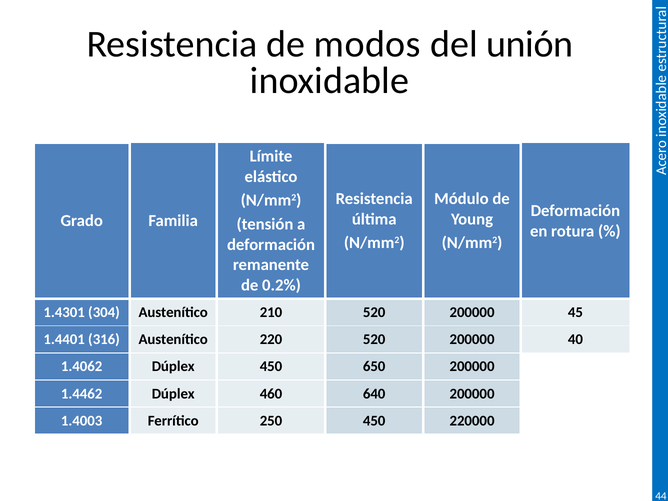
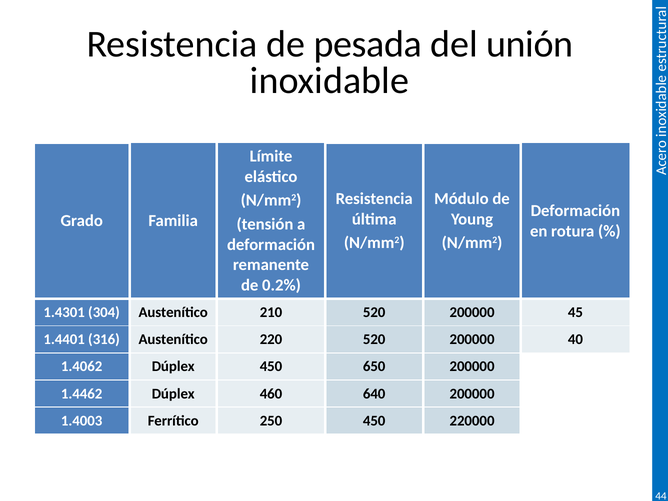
modos: modos -> pesada (368, 44)
